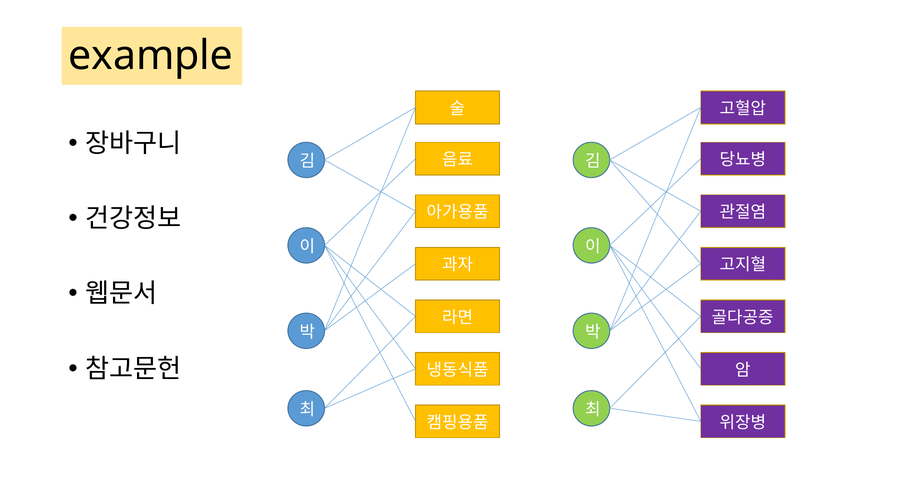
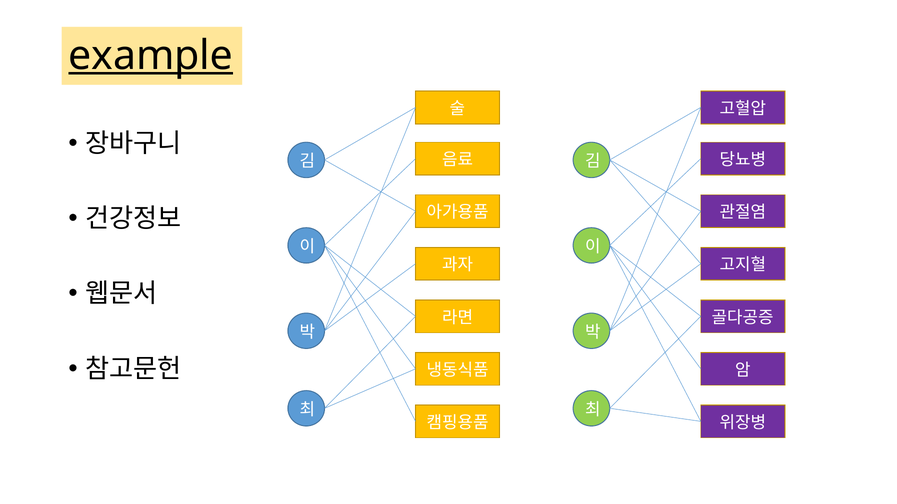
example underline: none -> present (151, 56)
